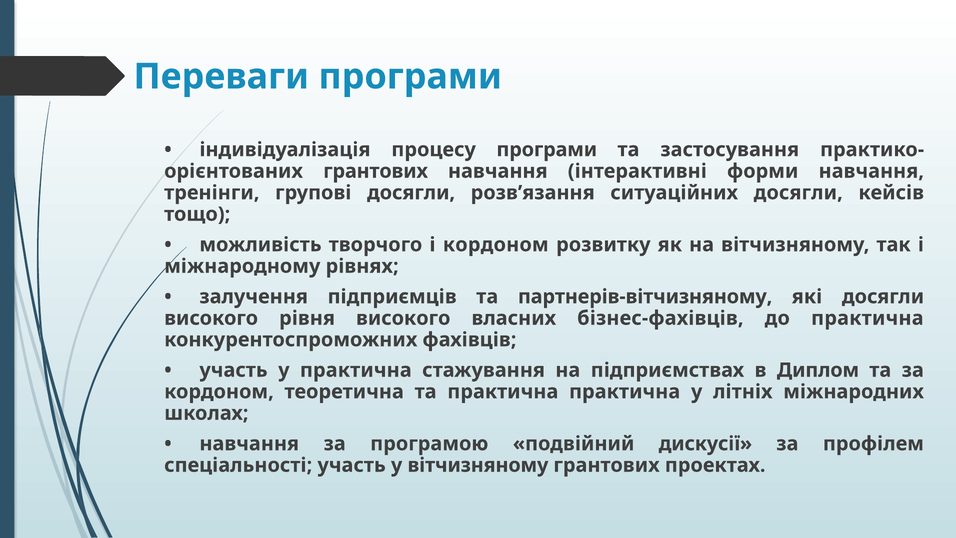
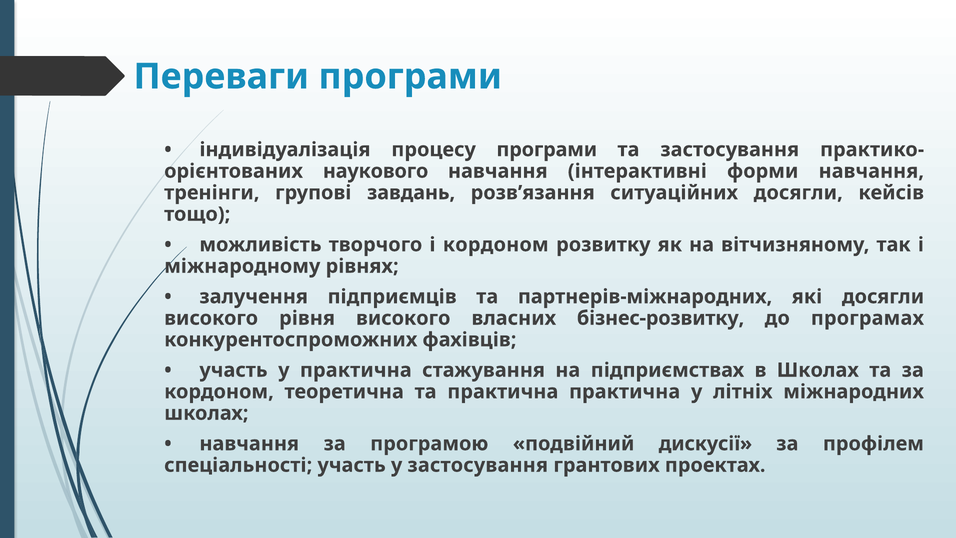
грантових: грантових -> наукового (376, 171)
групові досягли: досягли -> завдань (411, 193)
партнерів-вітчизняному: партнерів-вітчизняному -> партнерів-міжнародних (645, 297)
бізнес-фахівців: бізнес-фахівців -> бізнес-розвитку (661, 318)
до практична: практична -> програмах (867, 318)
в Диплом: Диплом -> Школах (818, 370)
у вітчизняному: вітчизняному -> застосування (478, 465)
